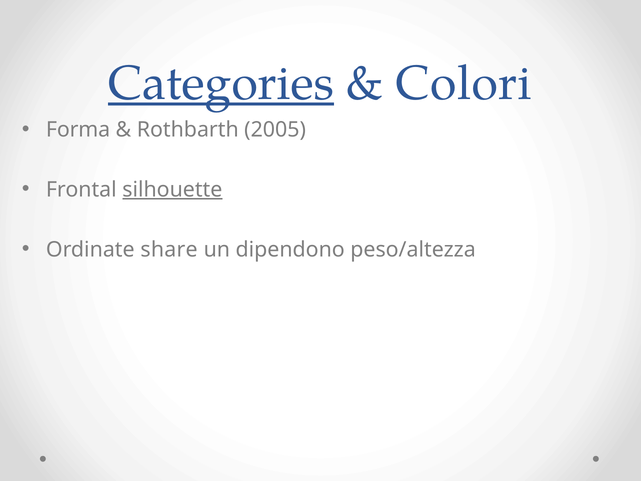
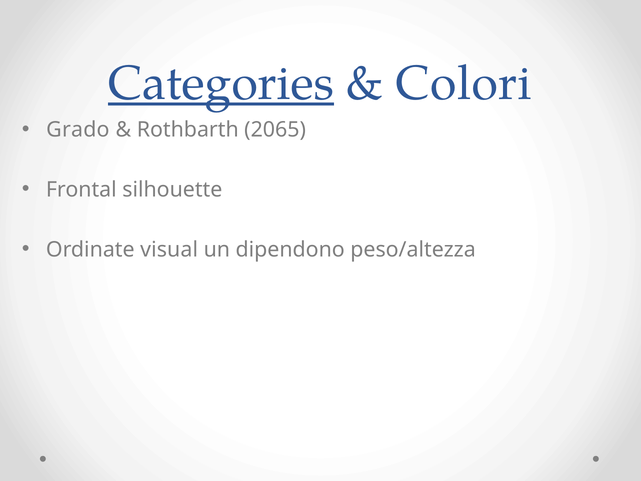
Forma: Forma -> Grado (78, 130)
2005: 2005 -> 2065 (275, 130)
silhouette underline: present -> none (172, 190)
share: share -> visual (169, 249)
